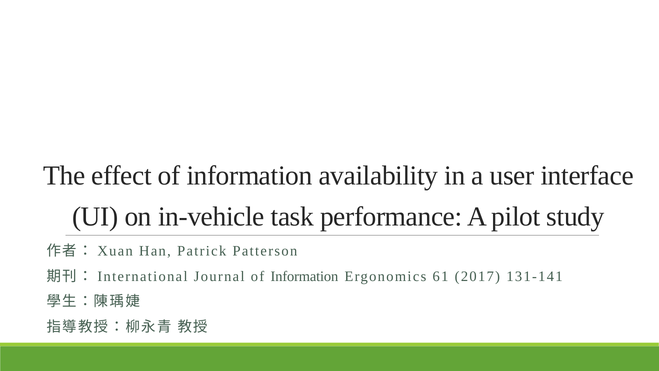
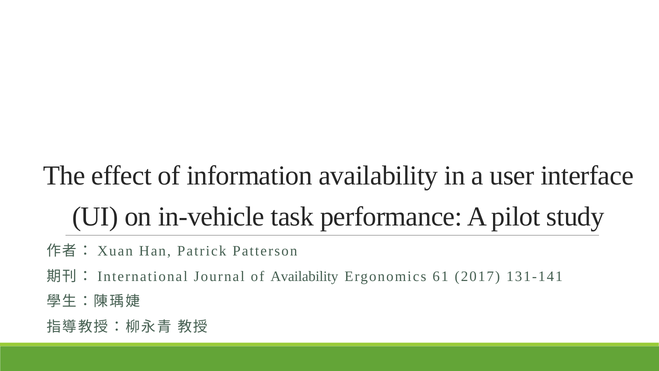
Journal of Information: Information -> Availability (304, 276)
